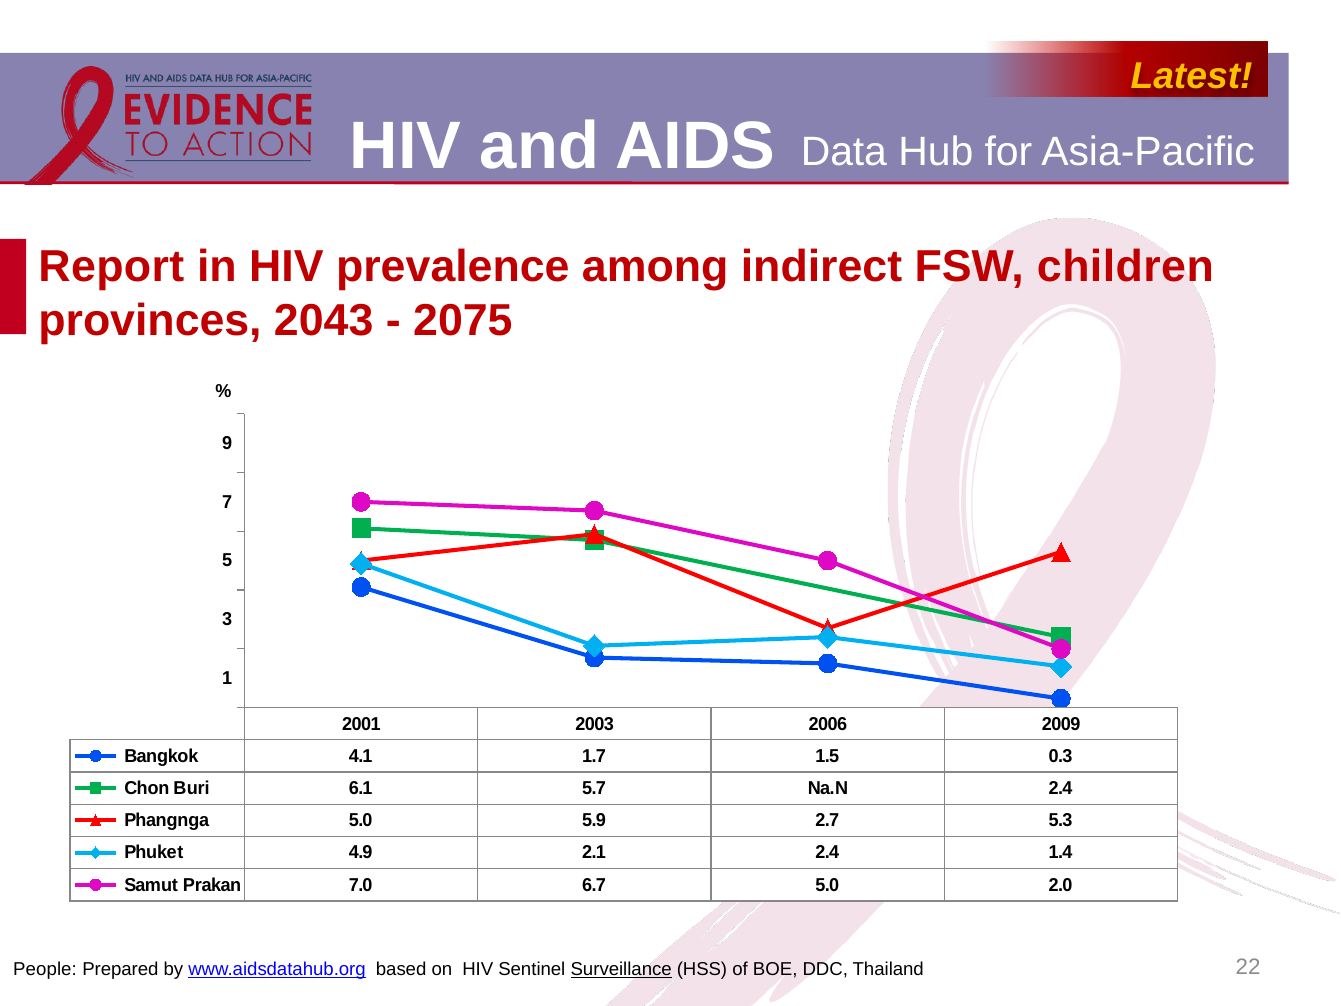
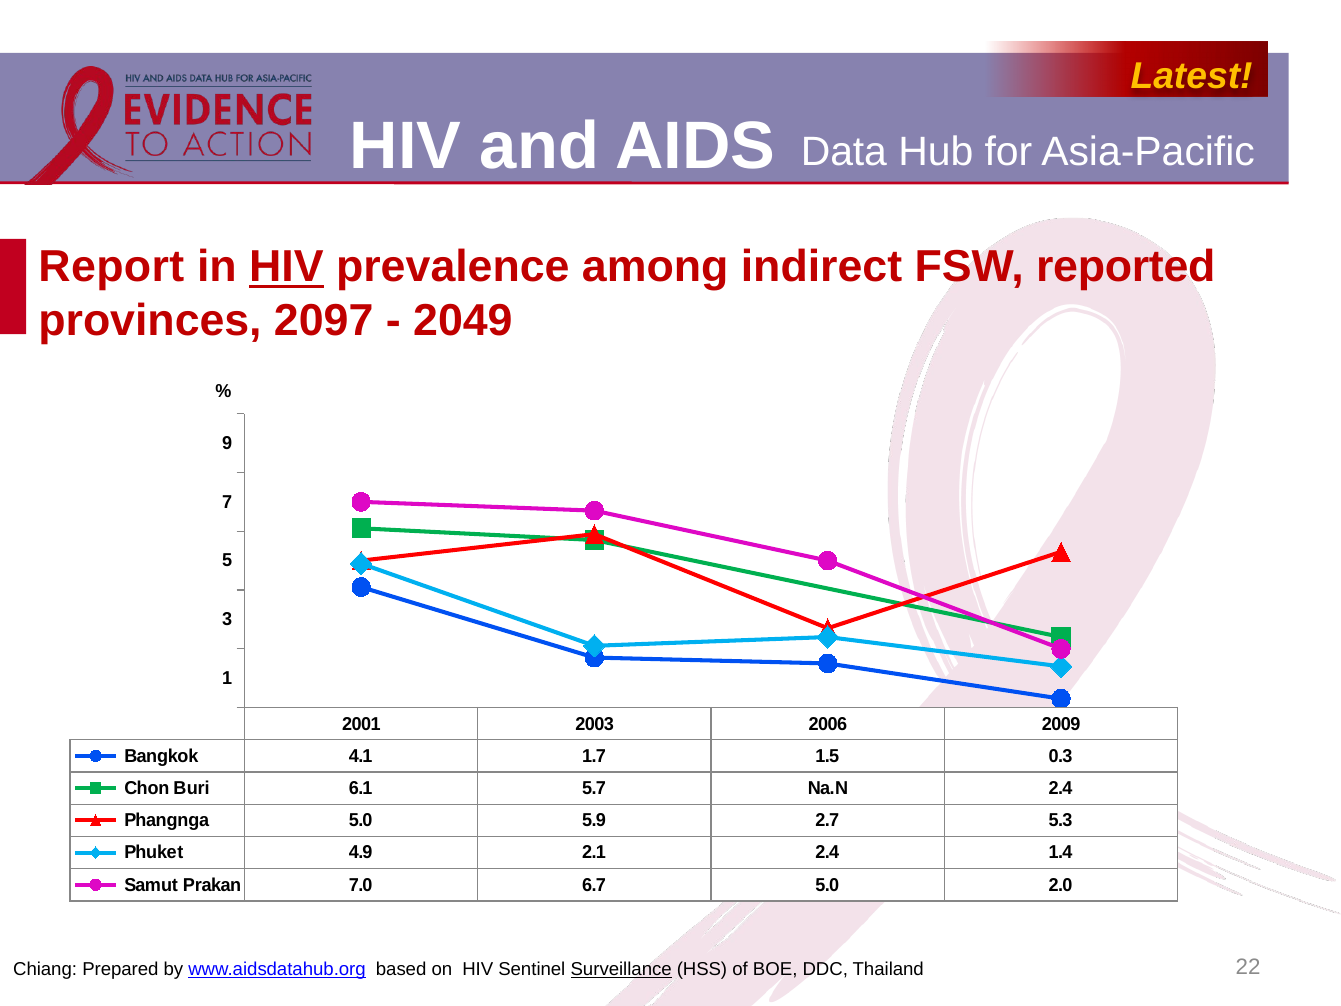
HIV underline: none -> present (286, 267)
children: children -> reported (1126, 267)
2043: 2043 -> 2097 (324, 321)
2075: 2075 -> 2049 (463, 321)
People: People -> Chiang (45, 969)
